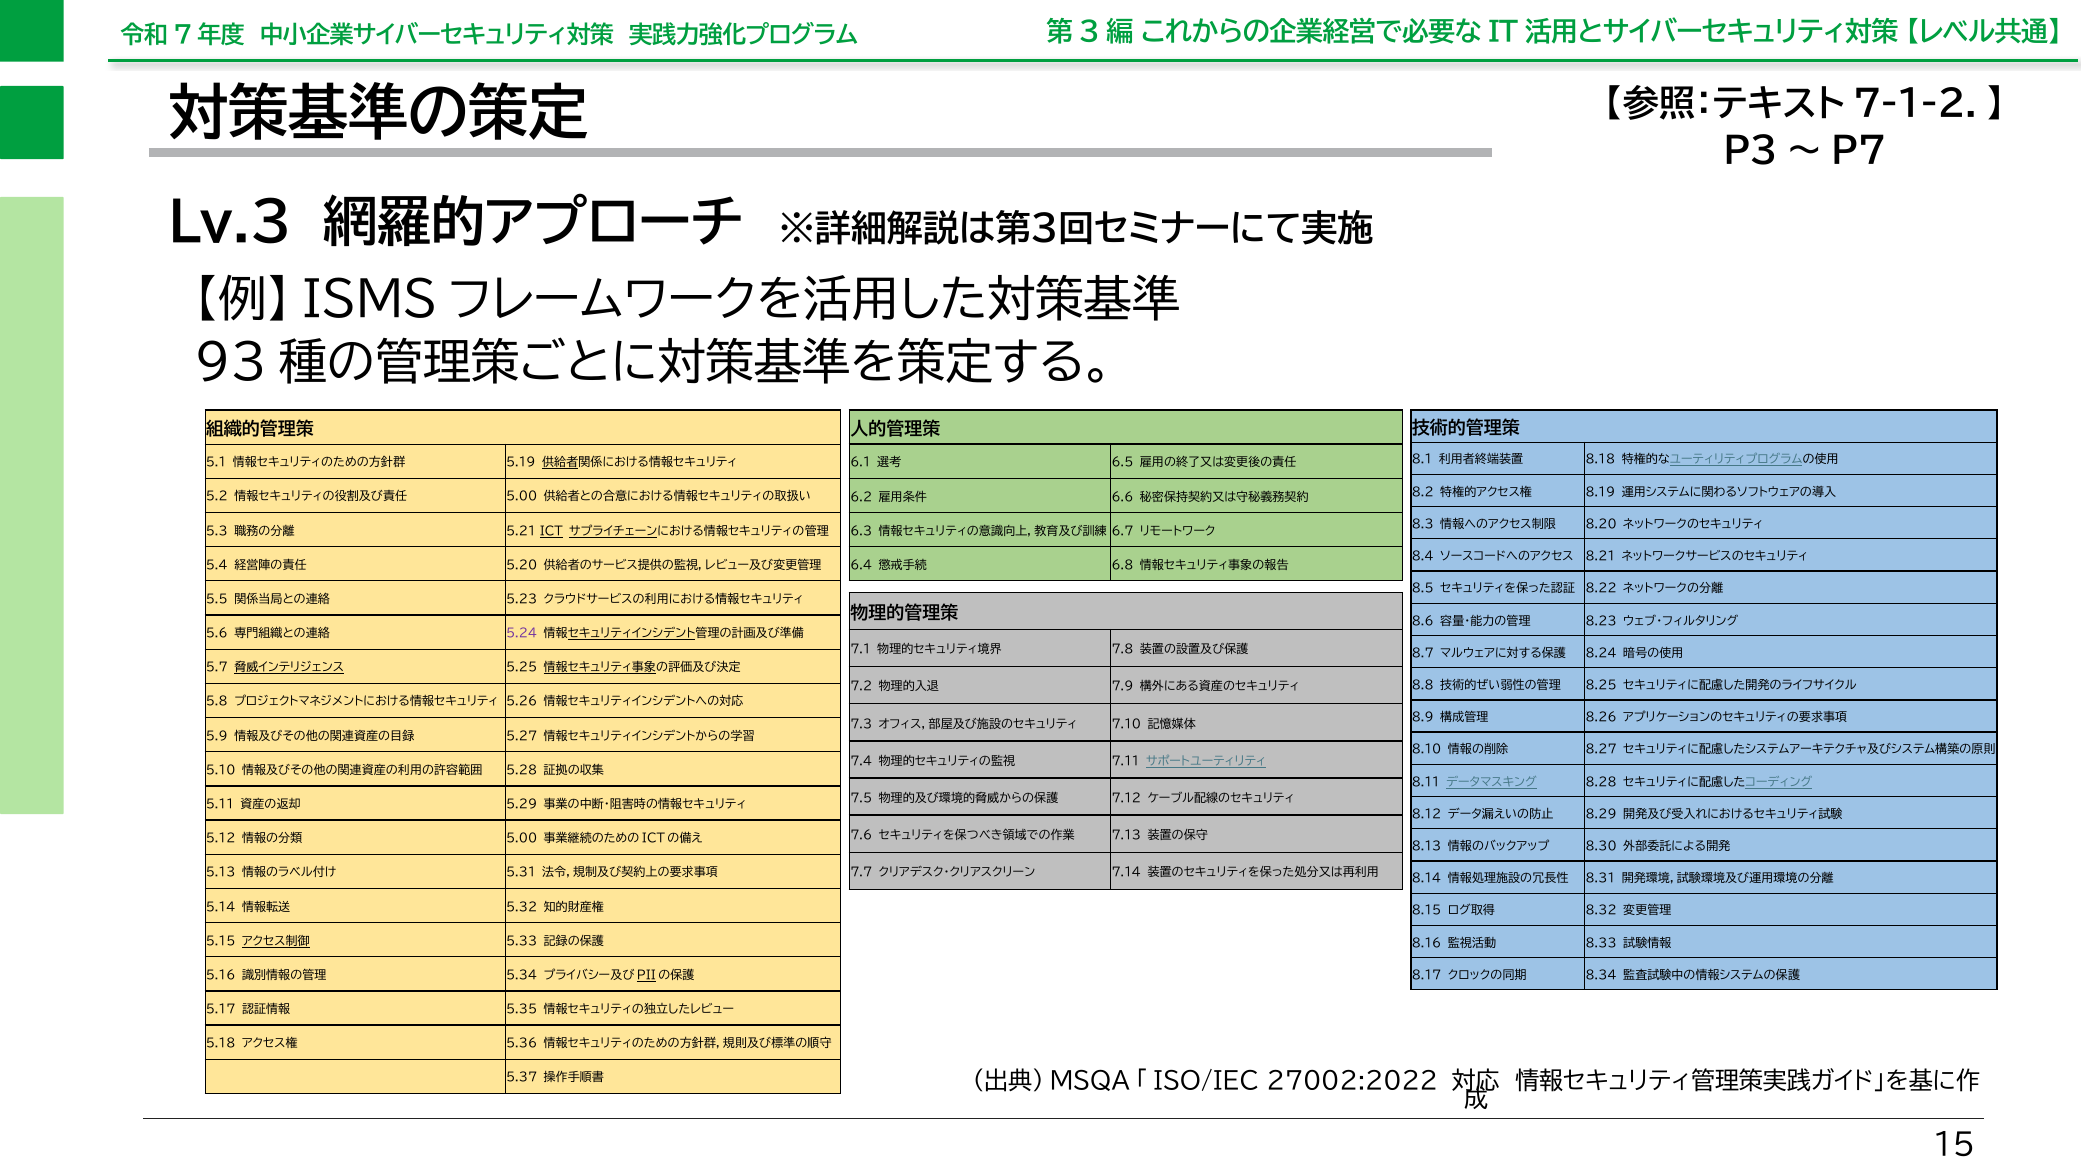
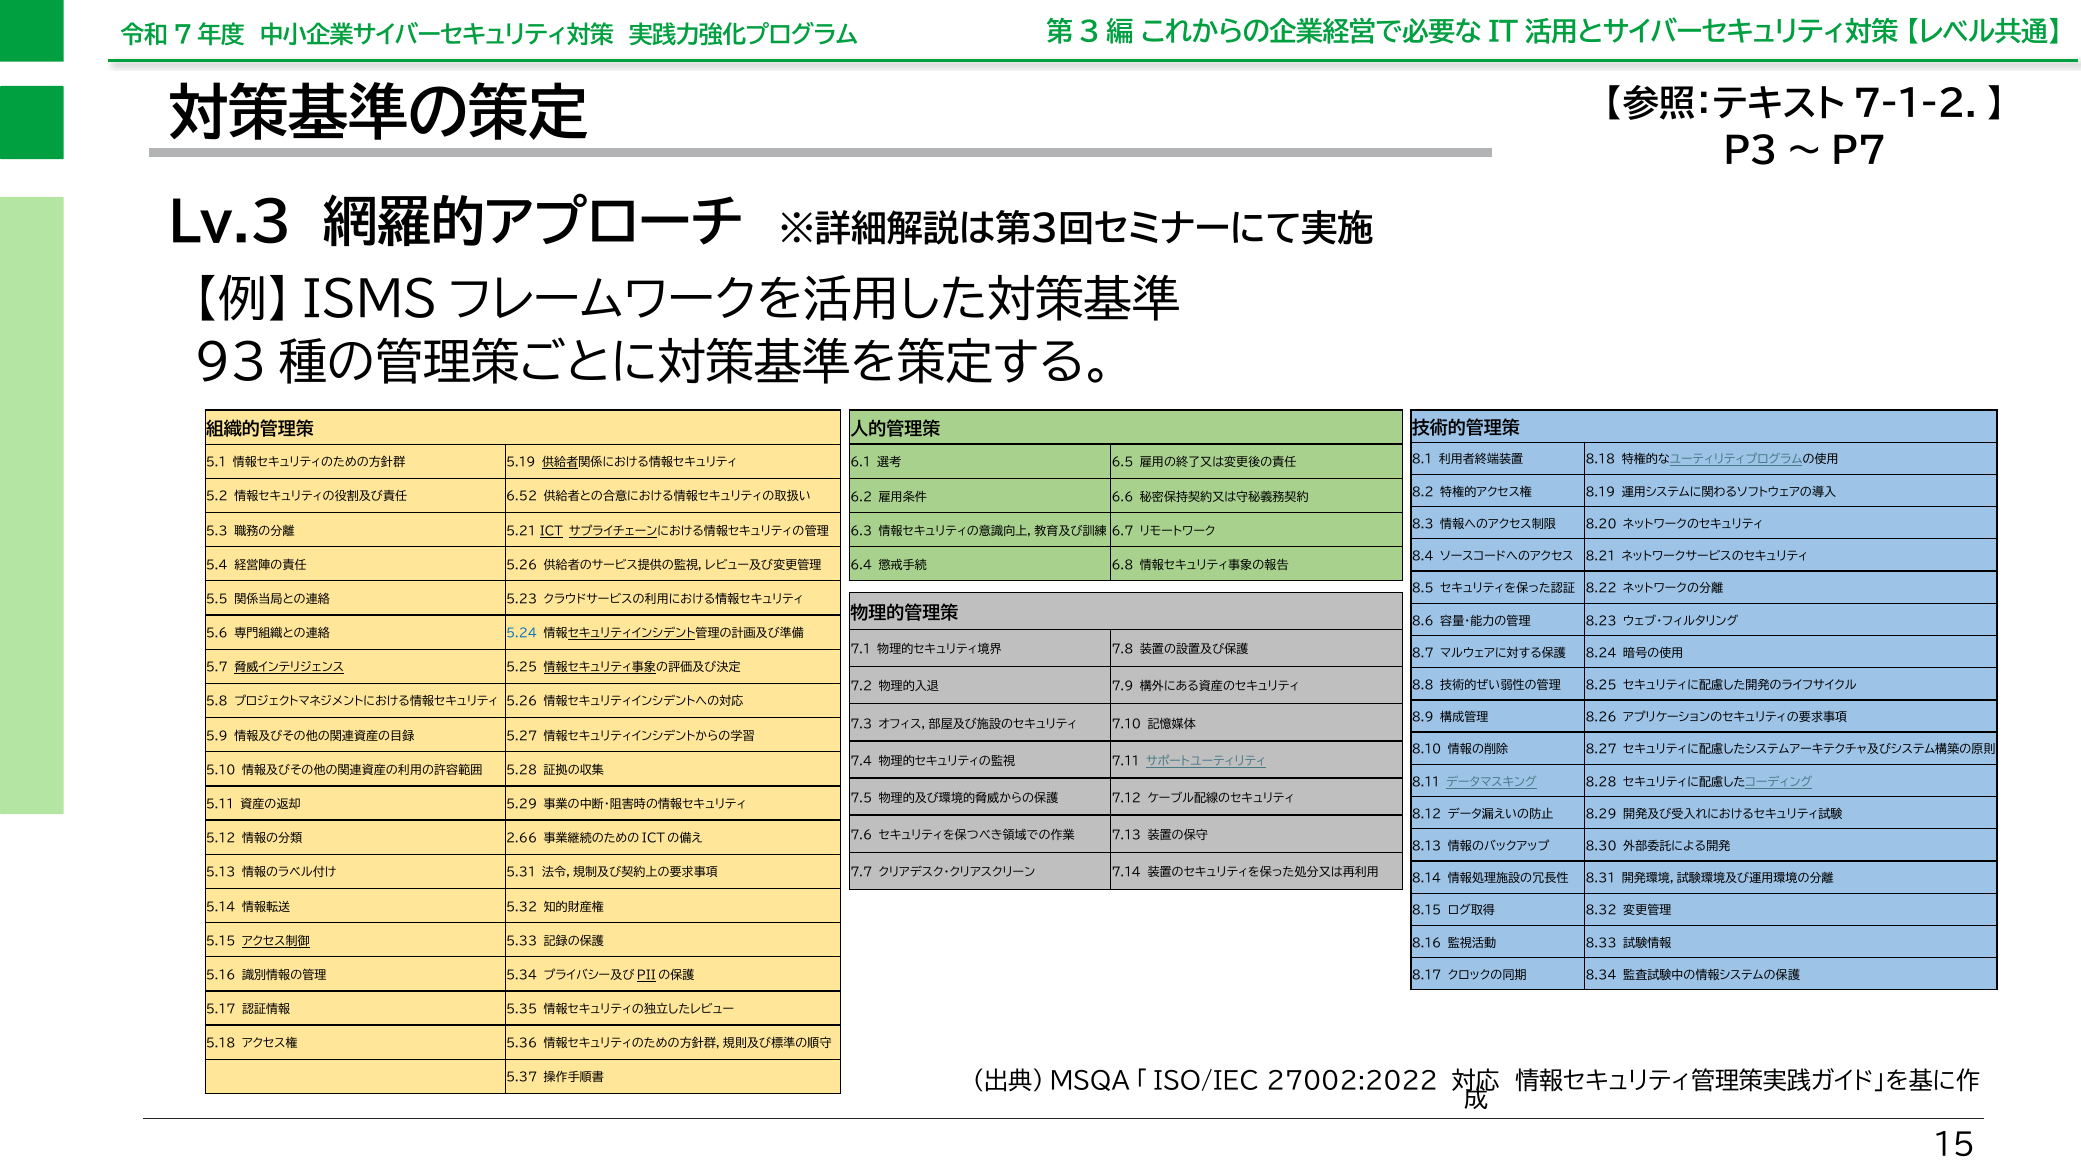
5.00: 5.00 -> 6.52 (522, 497)
5.20: 5.20 -> 5.26 (522, 565)
5.24 colour: purple -> blue (522, 633)
5.00: 5.00 -> 2.66 (522, 838)
